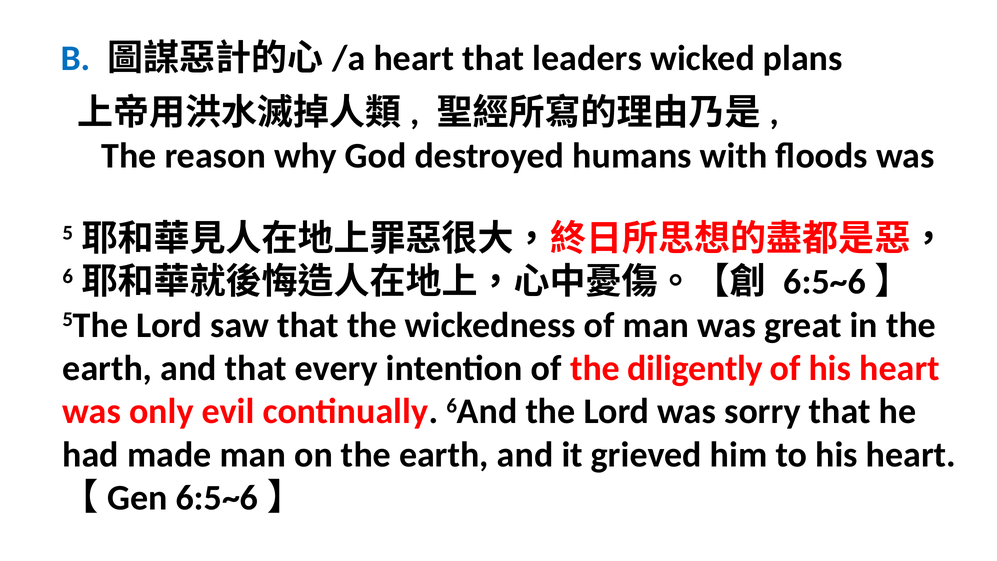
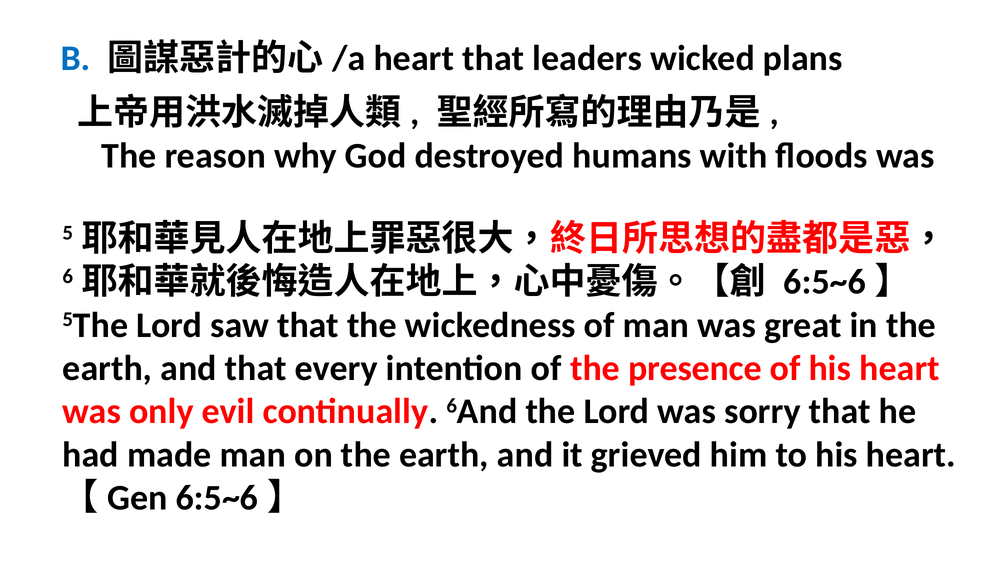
diligently: diligently -> presence (695, 368)
